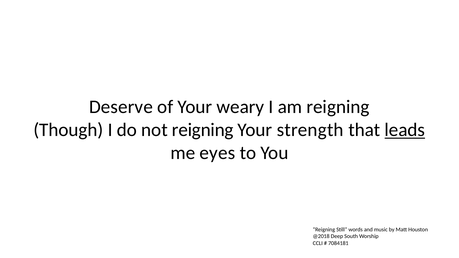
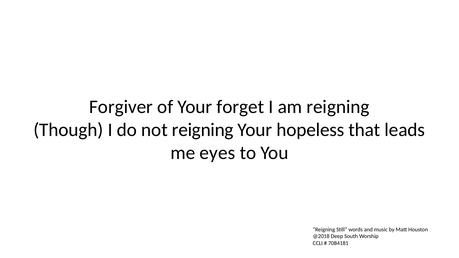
Deserve: Deserve -> Forgiver (121, 107)
weary: weary -> forget (240, 107)
strength: strength -> hopeless (310, 130)
leads underline: present -> none (405, 130)
